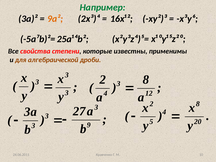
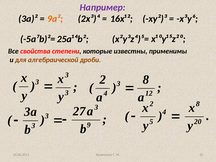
Например colour: green -> purple (103, 7)
